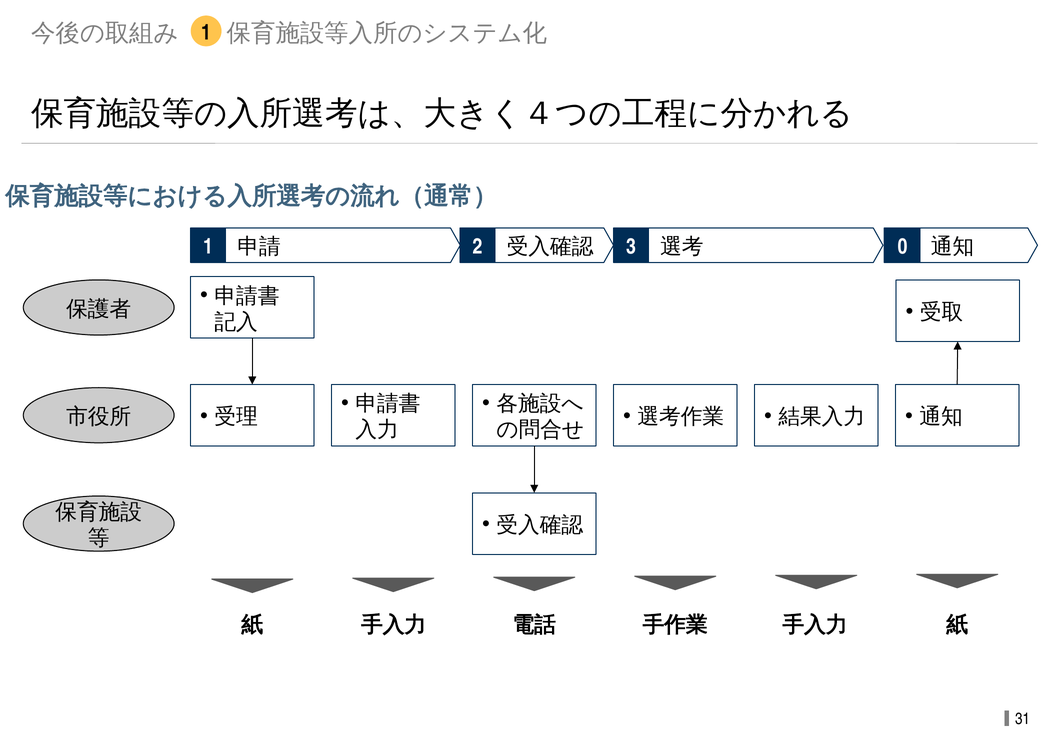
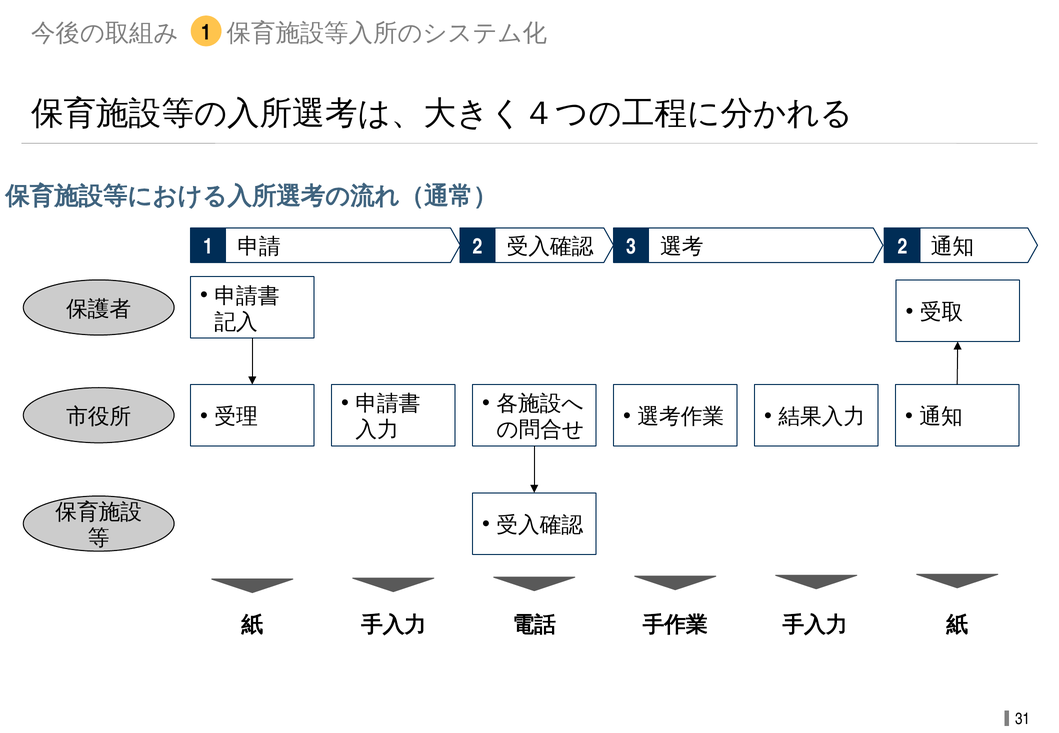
0: 0 -> 2 (903, 247)
